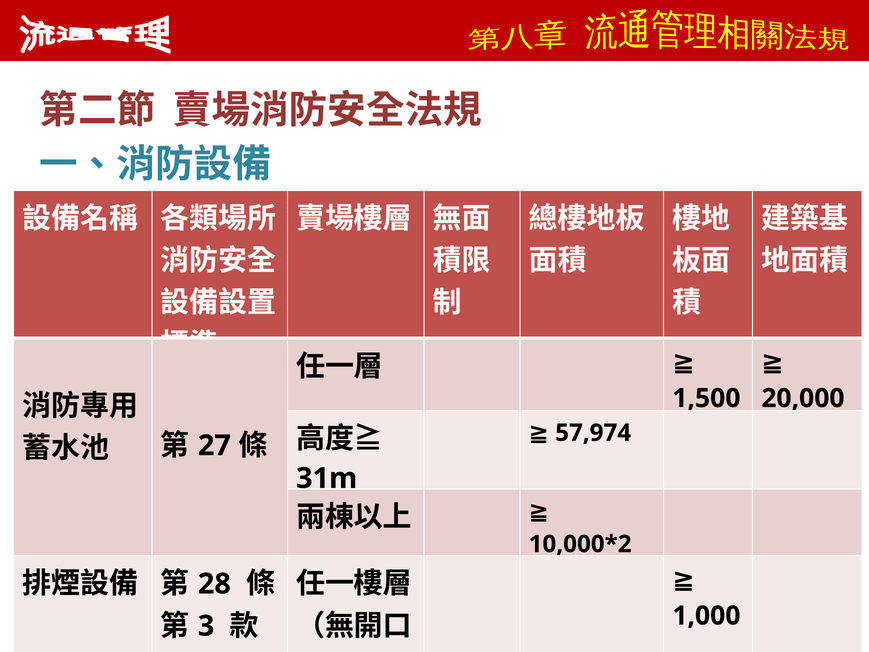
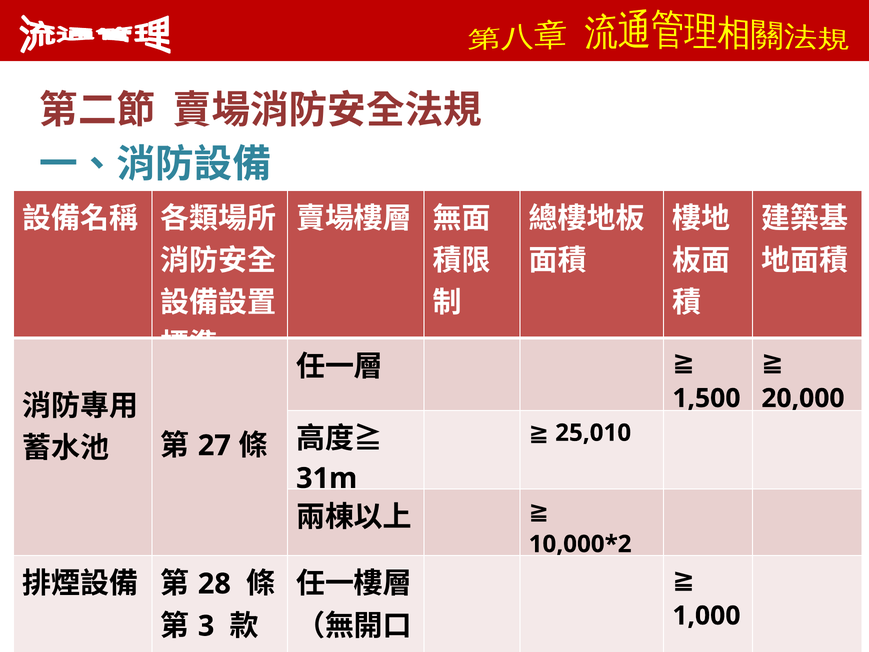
57,974: 57,974 -> 25,010 (593, 433)
